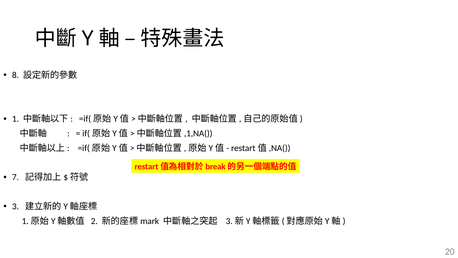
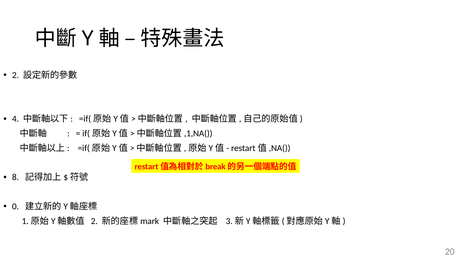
8: 8 -> 2 (15, 75)
1: 1 -> 4 (15, 119)
7: 7 -> 8 (15, 177)
3: 3 -> 0 (15, 206)
